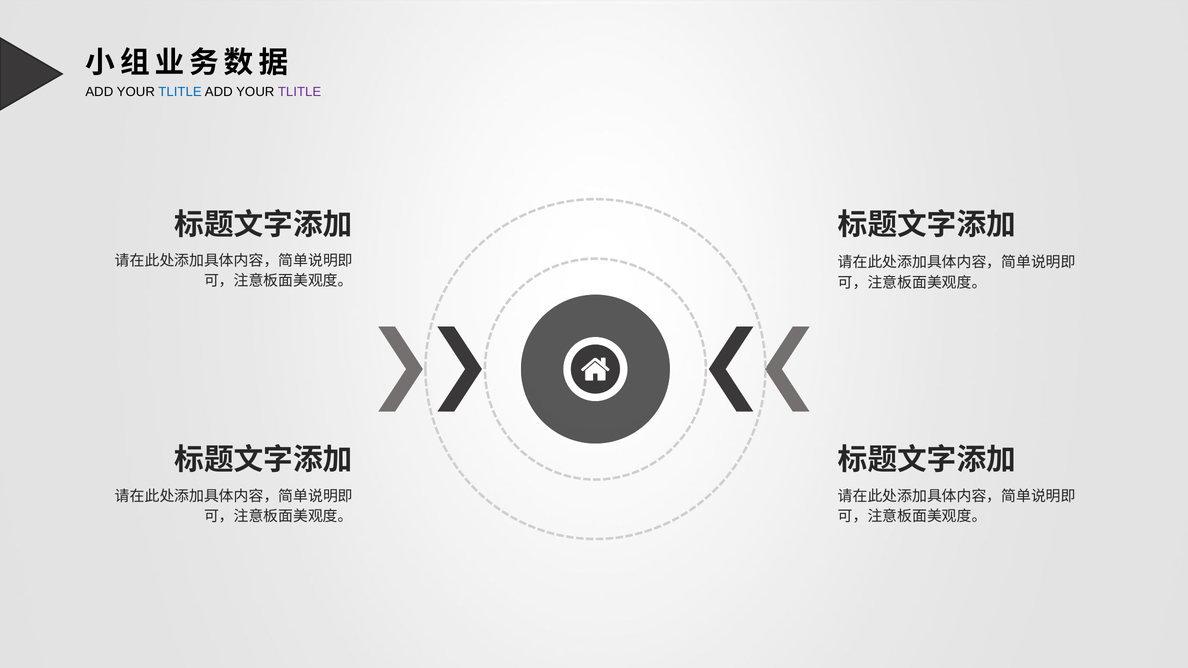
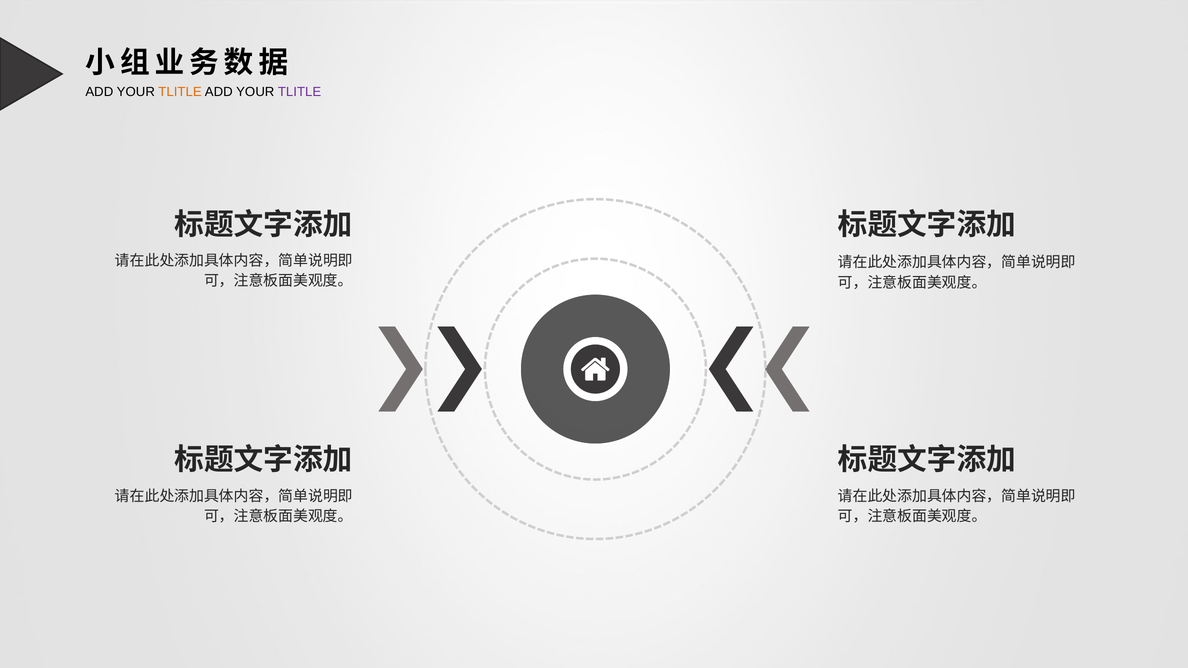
TLITLE colour: blue -> orange (180, 92)
